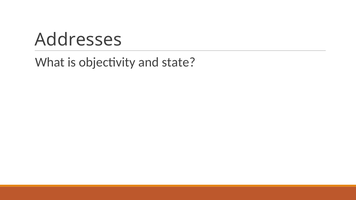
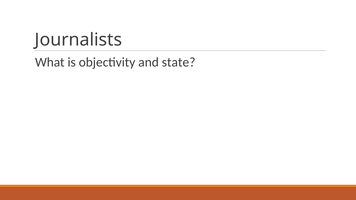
Addresses: Addresses -> Journalists (78, 40)
